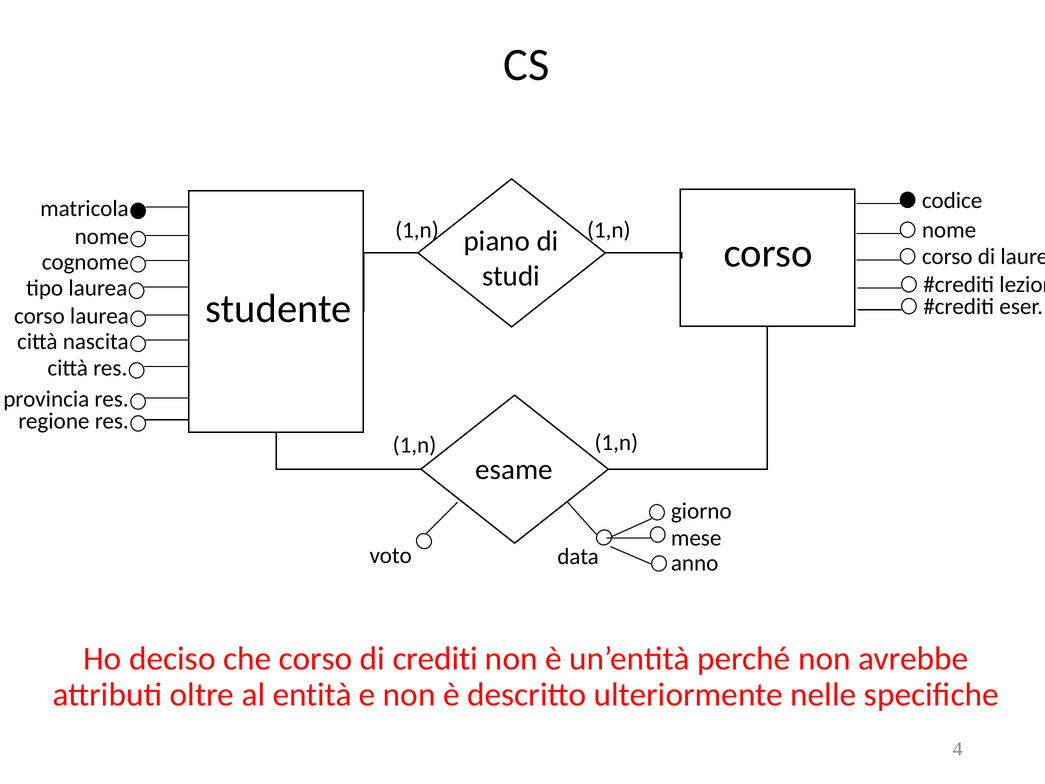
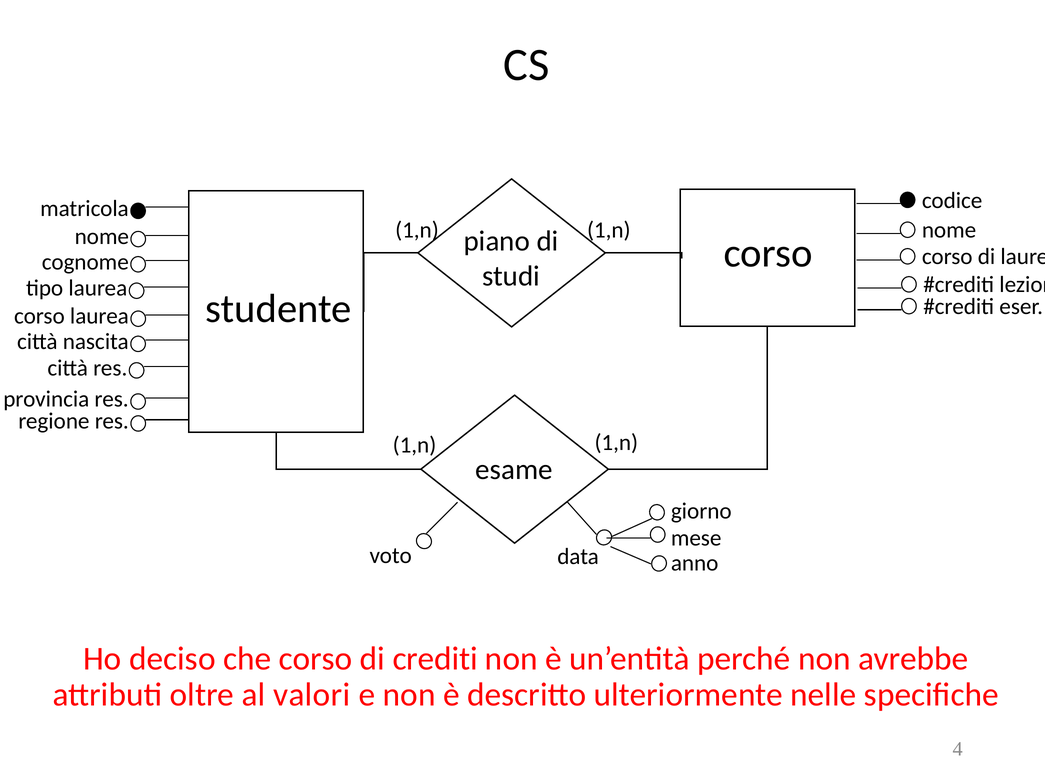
entità: entità -> valori (312, 694)
